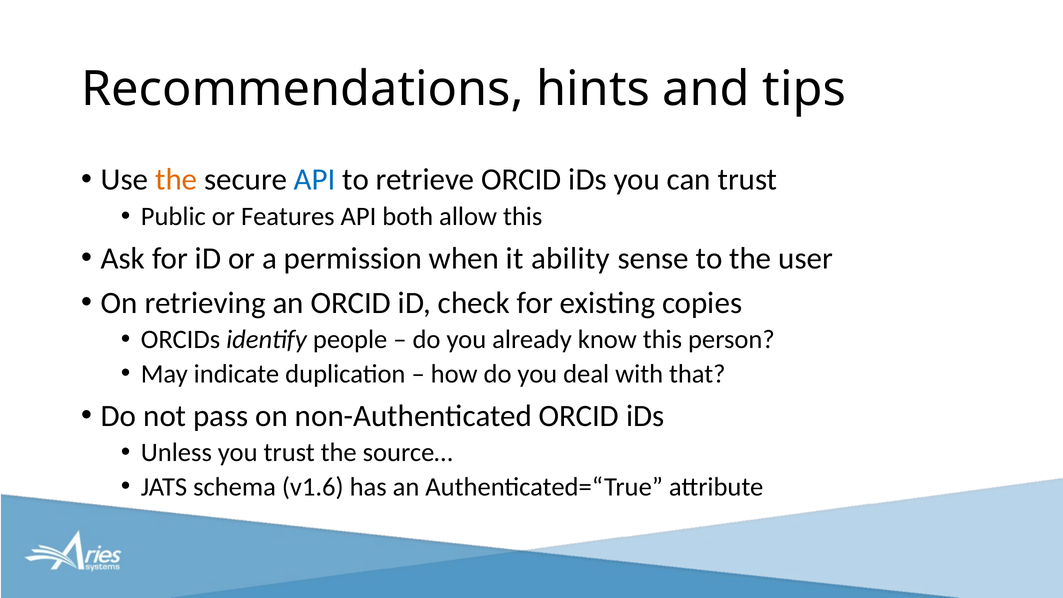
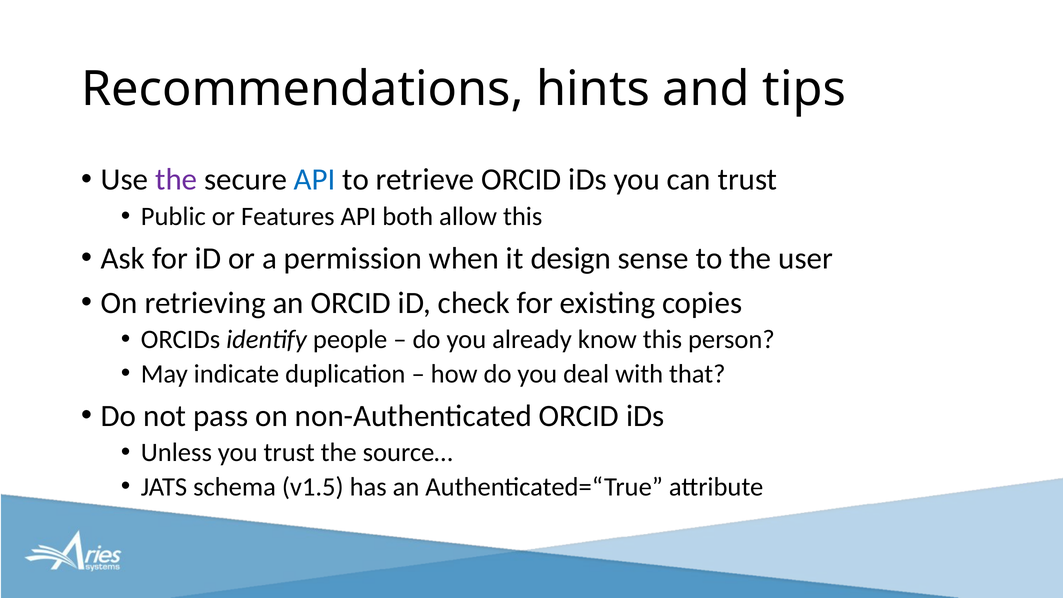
the colour: orange -> purple (176, 180)
ability: ability -> design (571, 258)
v1.6: v1.6 -> v1.5 (313, 487)
